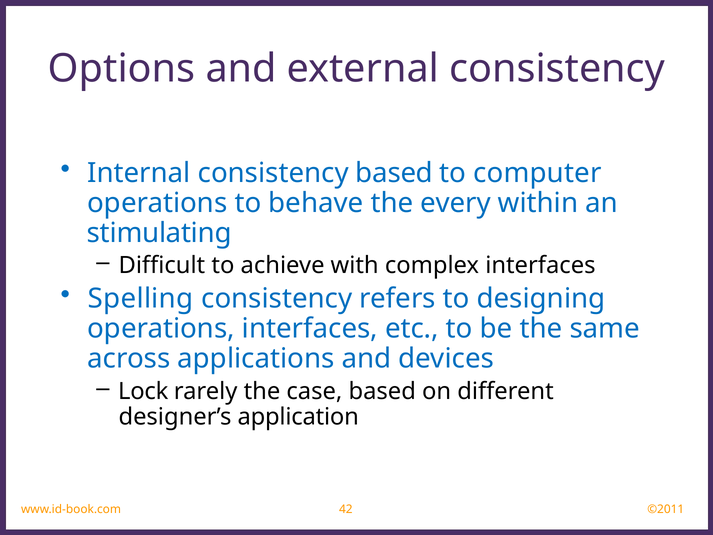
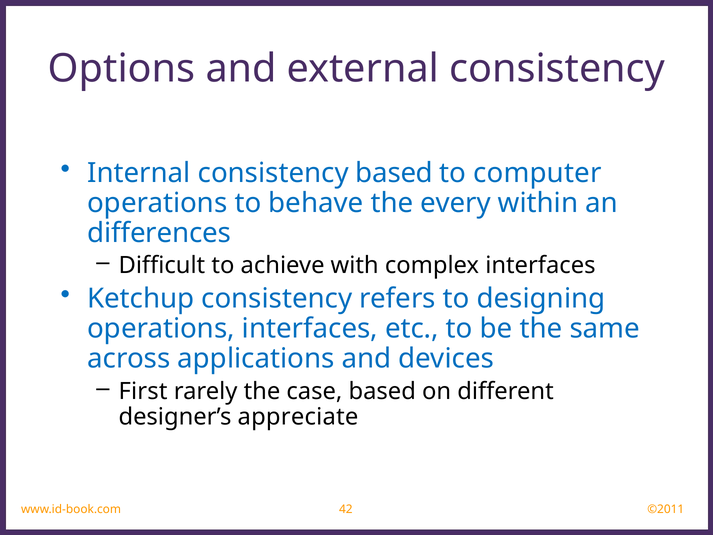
stimulating: stimulating -> differences (159, 233)
Spelling: Spelling -> Ketchup (141, 299)
Lock: Lock -> First (143, 391)
application: application -> appreciate (298, 417)
